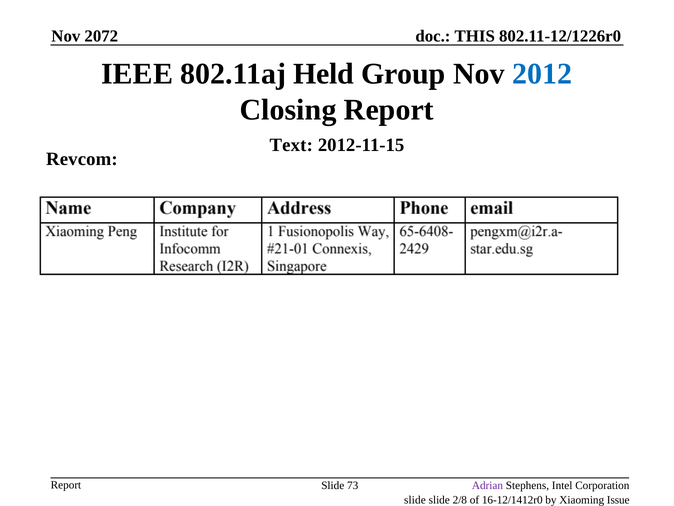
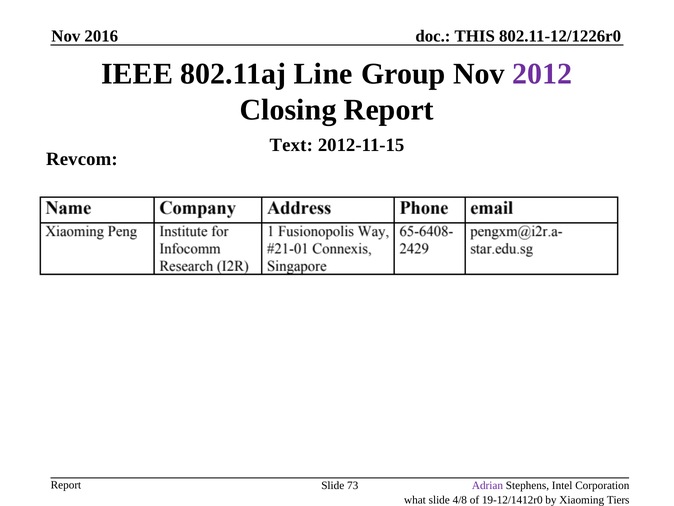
2072: 2072 -> 2016 (101, 36)
Held: Held -> Line (323, 74)
2012 colour: blue -> purple (542, 74)
slide: slide -> what (415, 500)
2/8: 2/8 -> 4/8 (460, 500)
16-12/1412r0: 16-12/1412r0 -> 19-12/1412r0 (512, 500)
Issue: Issue -> Tiers (618, 500)
